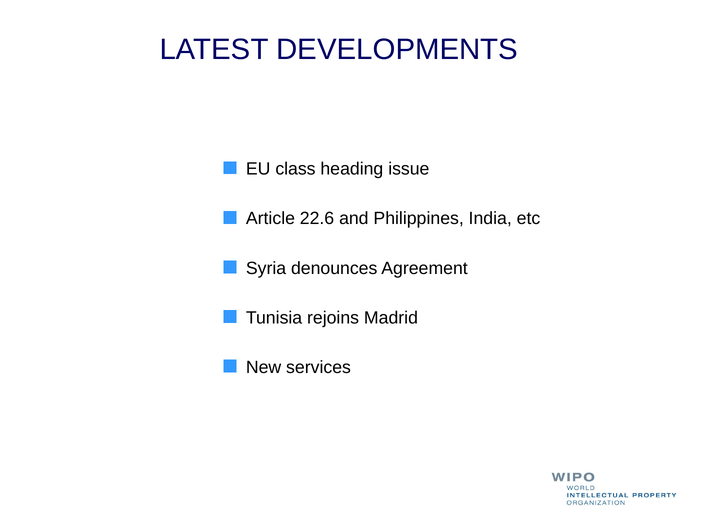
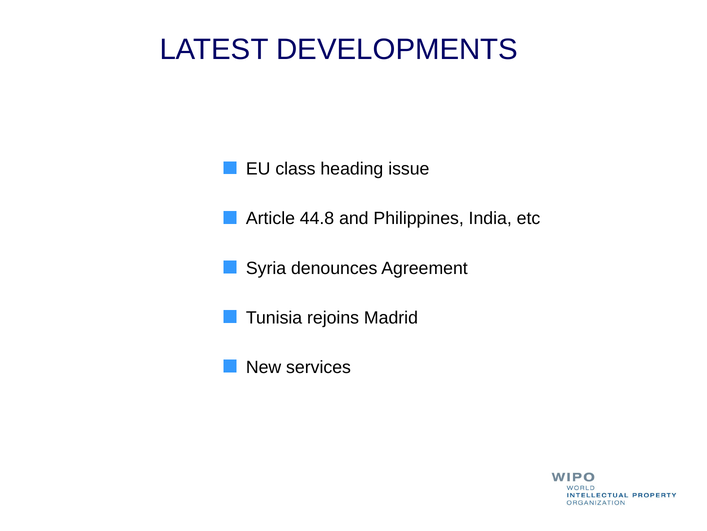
22.6: 22.6 -> 44.8 (317, 218)
